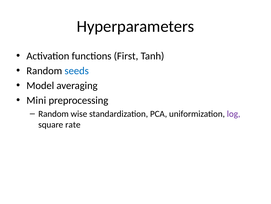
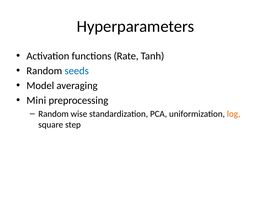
First: First -> Rate (126, 56)
log colour: purple -> orange (234, 113)
rate: rate -> step (73, 124)
